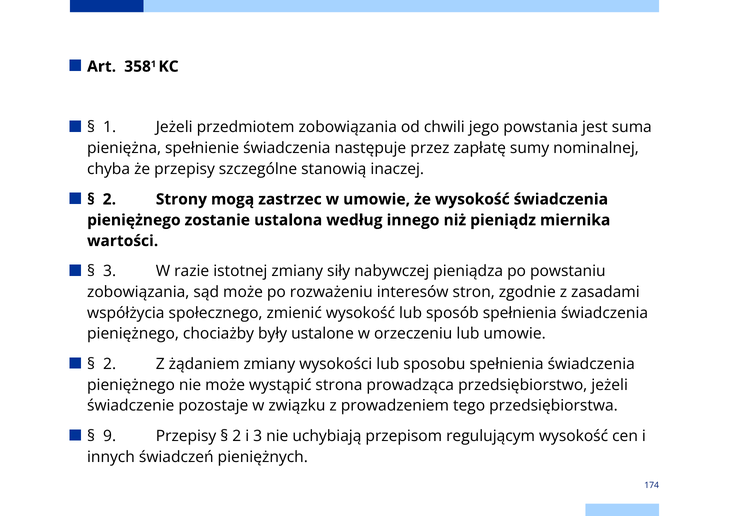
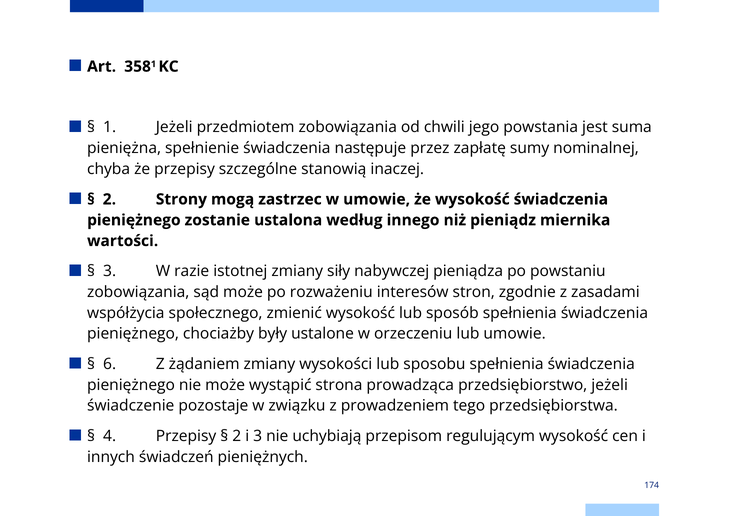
2: 2 -> 6 (110, 364)
9: 9 -> 4 (110, 436)
